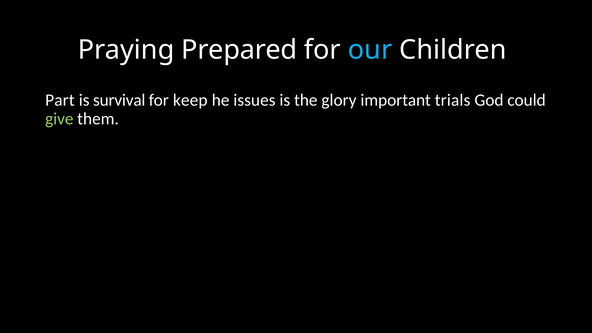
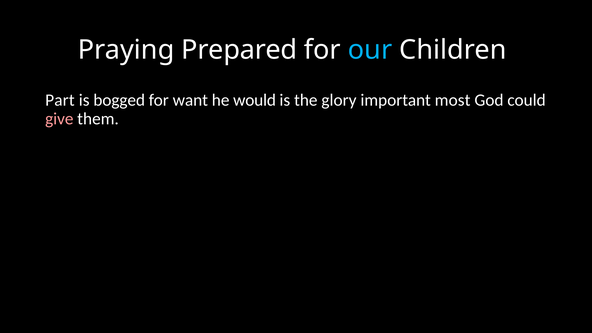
survival: survival -> bogged (119, 100)
keep: keep -> want (190, 100)
issues: issues -> would (255, 100)
trials: trials -> most (453, 100)
give colour: light green -> pink (59, 119)
